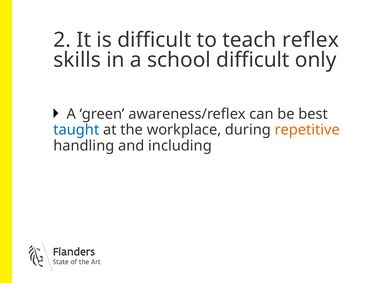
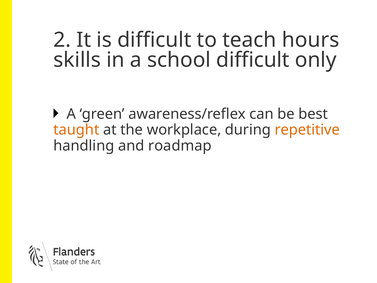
reflex: reflex -> hours (311, 40)
taught colour: blue -> orange (76, 130)
including: including -> roadmap (180, 146)
